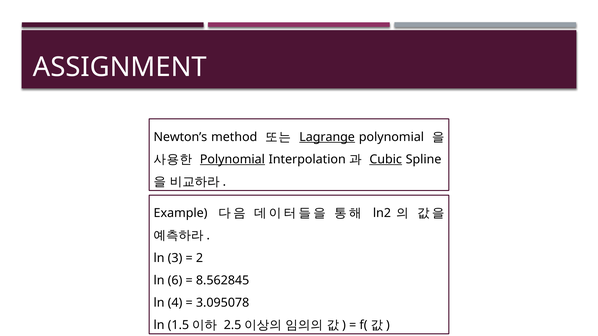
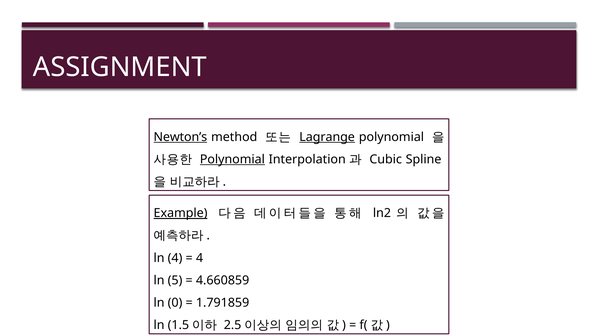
Newton’s underline: none -> present (180, 137)
Cubic underline: present -> none (386, 159)
Example underline: none -> present (181, 213)
ln 3: 3 -> 4 (175, 258)
2: 2 -> 4 (200, 258)
6: 6 -> 5 (175, 281)
8.562845: 8.562845 -> 4.660859 (223, 281)
4: 4 -> 0 (175, 303)
3.095078: 3.095078 -> 1.791859 (223, 303)
